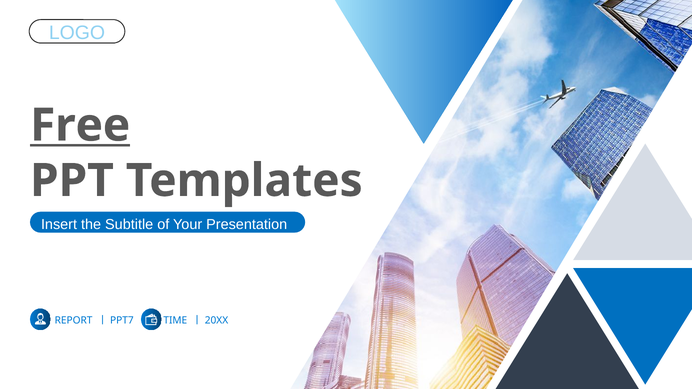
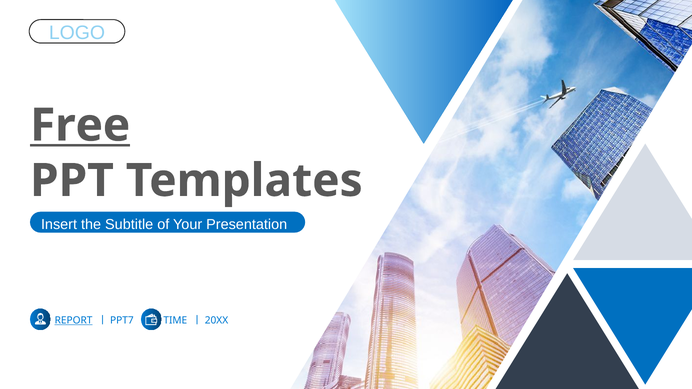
REPORT underline: none -> present (74, 321)
